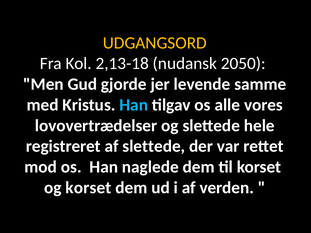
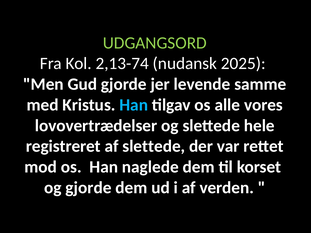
UDGANGSORD colour: yellow -> light green (155, 43)
2,13-18: 2,13-18 -> 2,13-74 (122, 64)
2050: 2050 -> 2025 (243, 64)
og korset: korset -> gjorde (88, 188)
